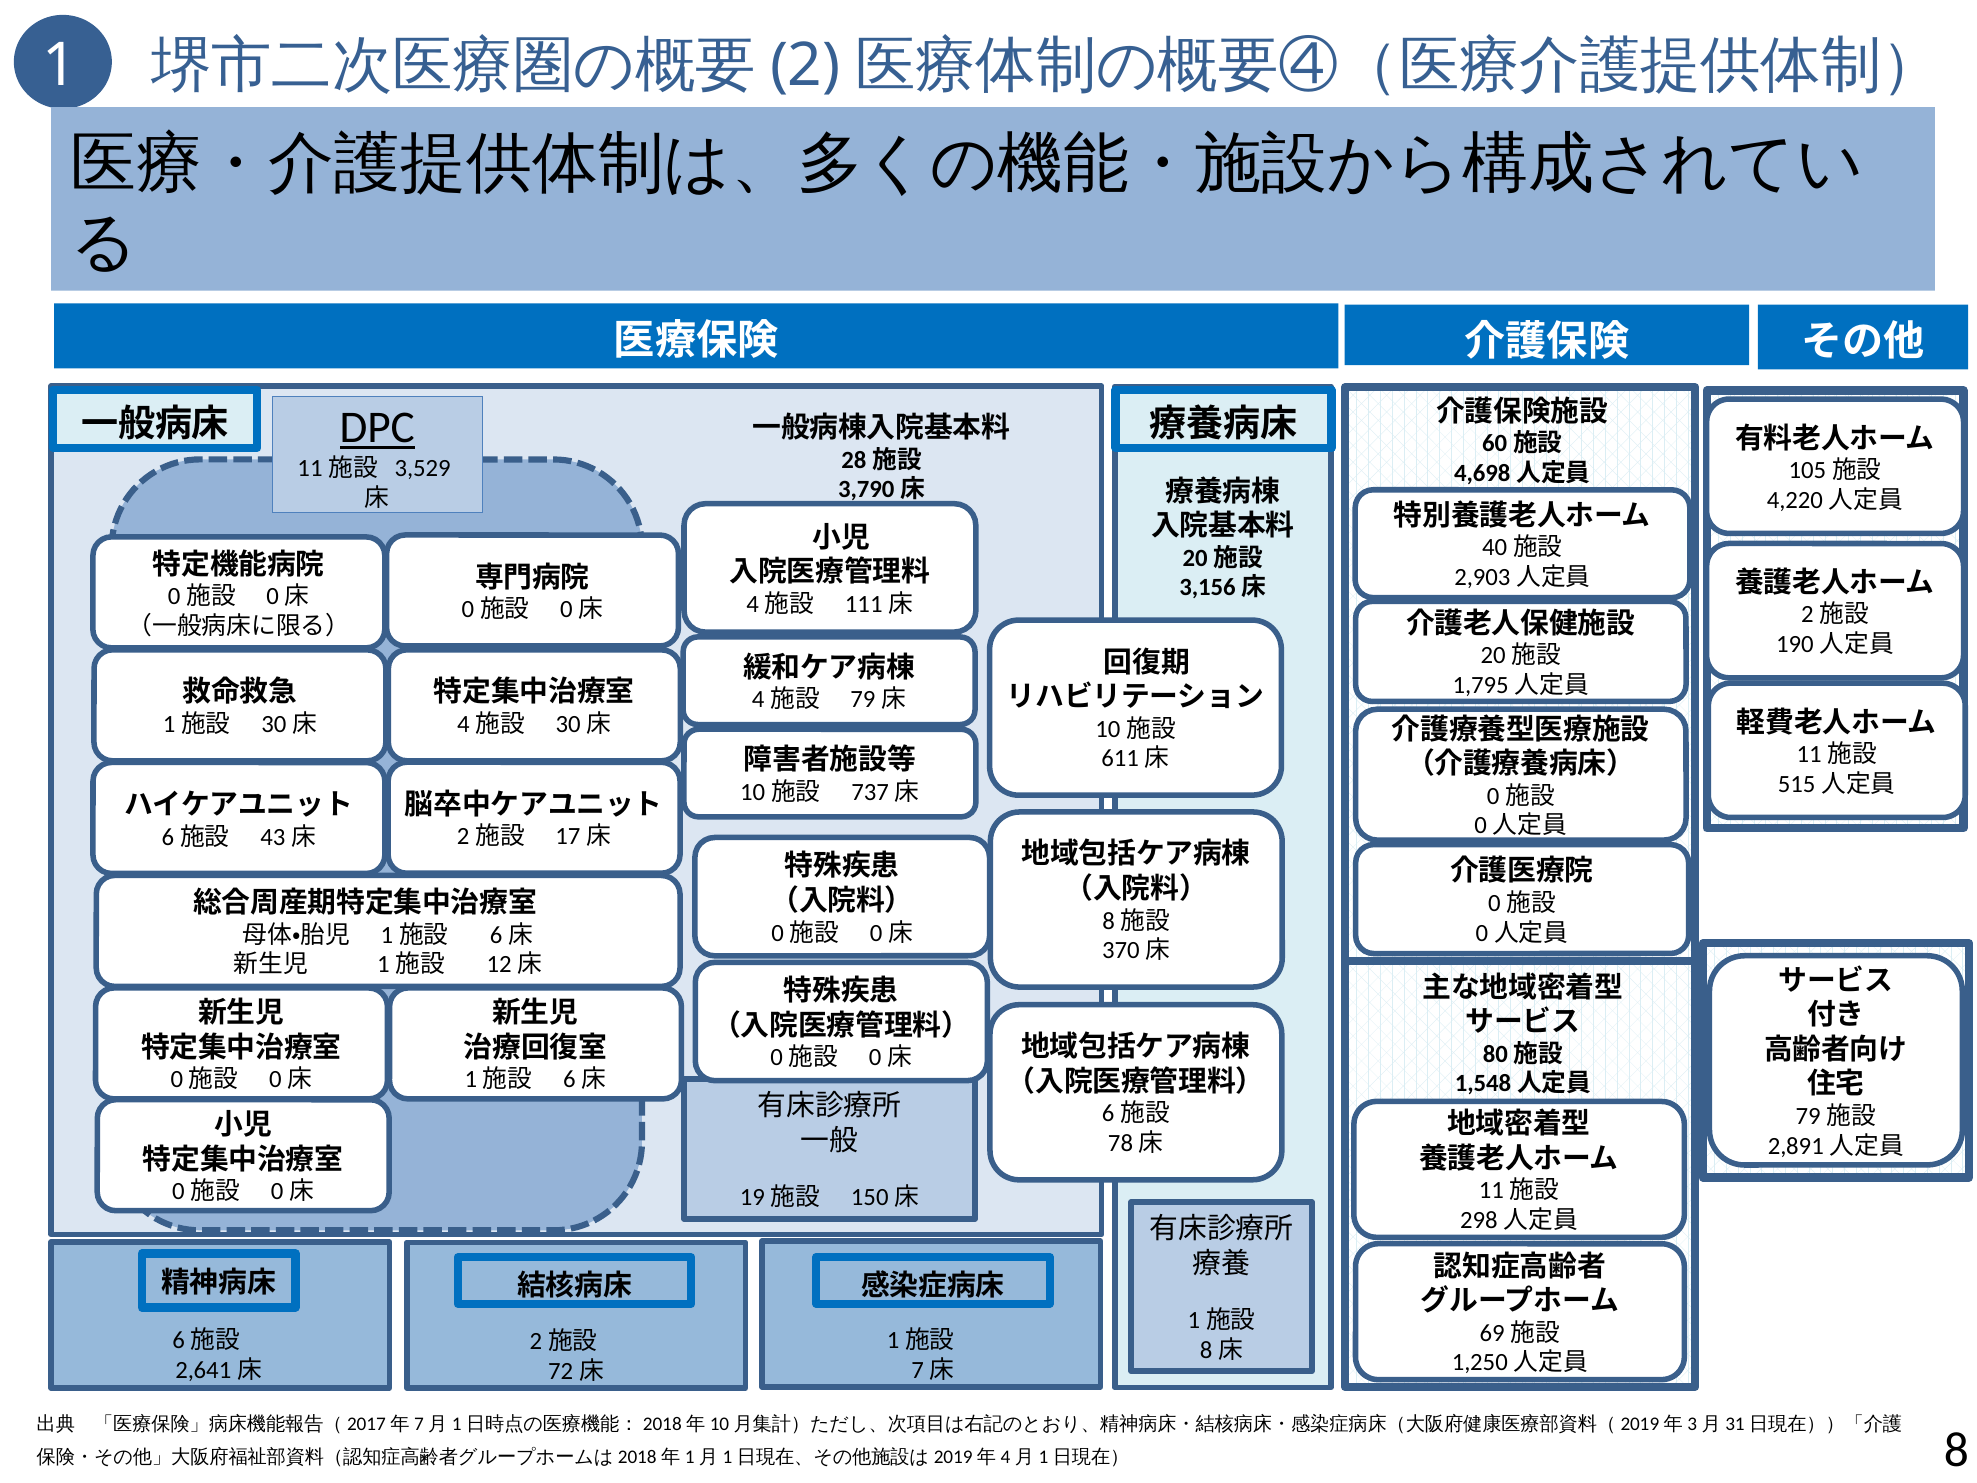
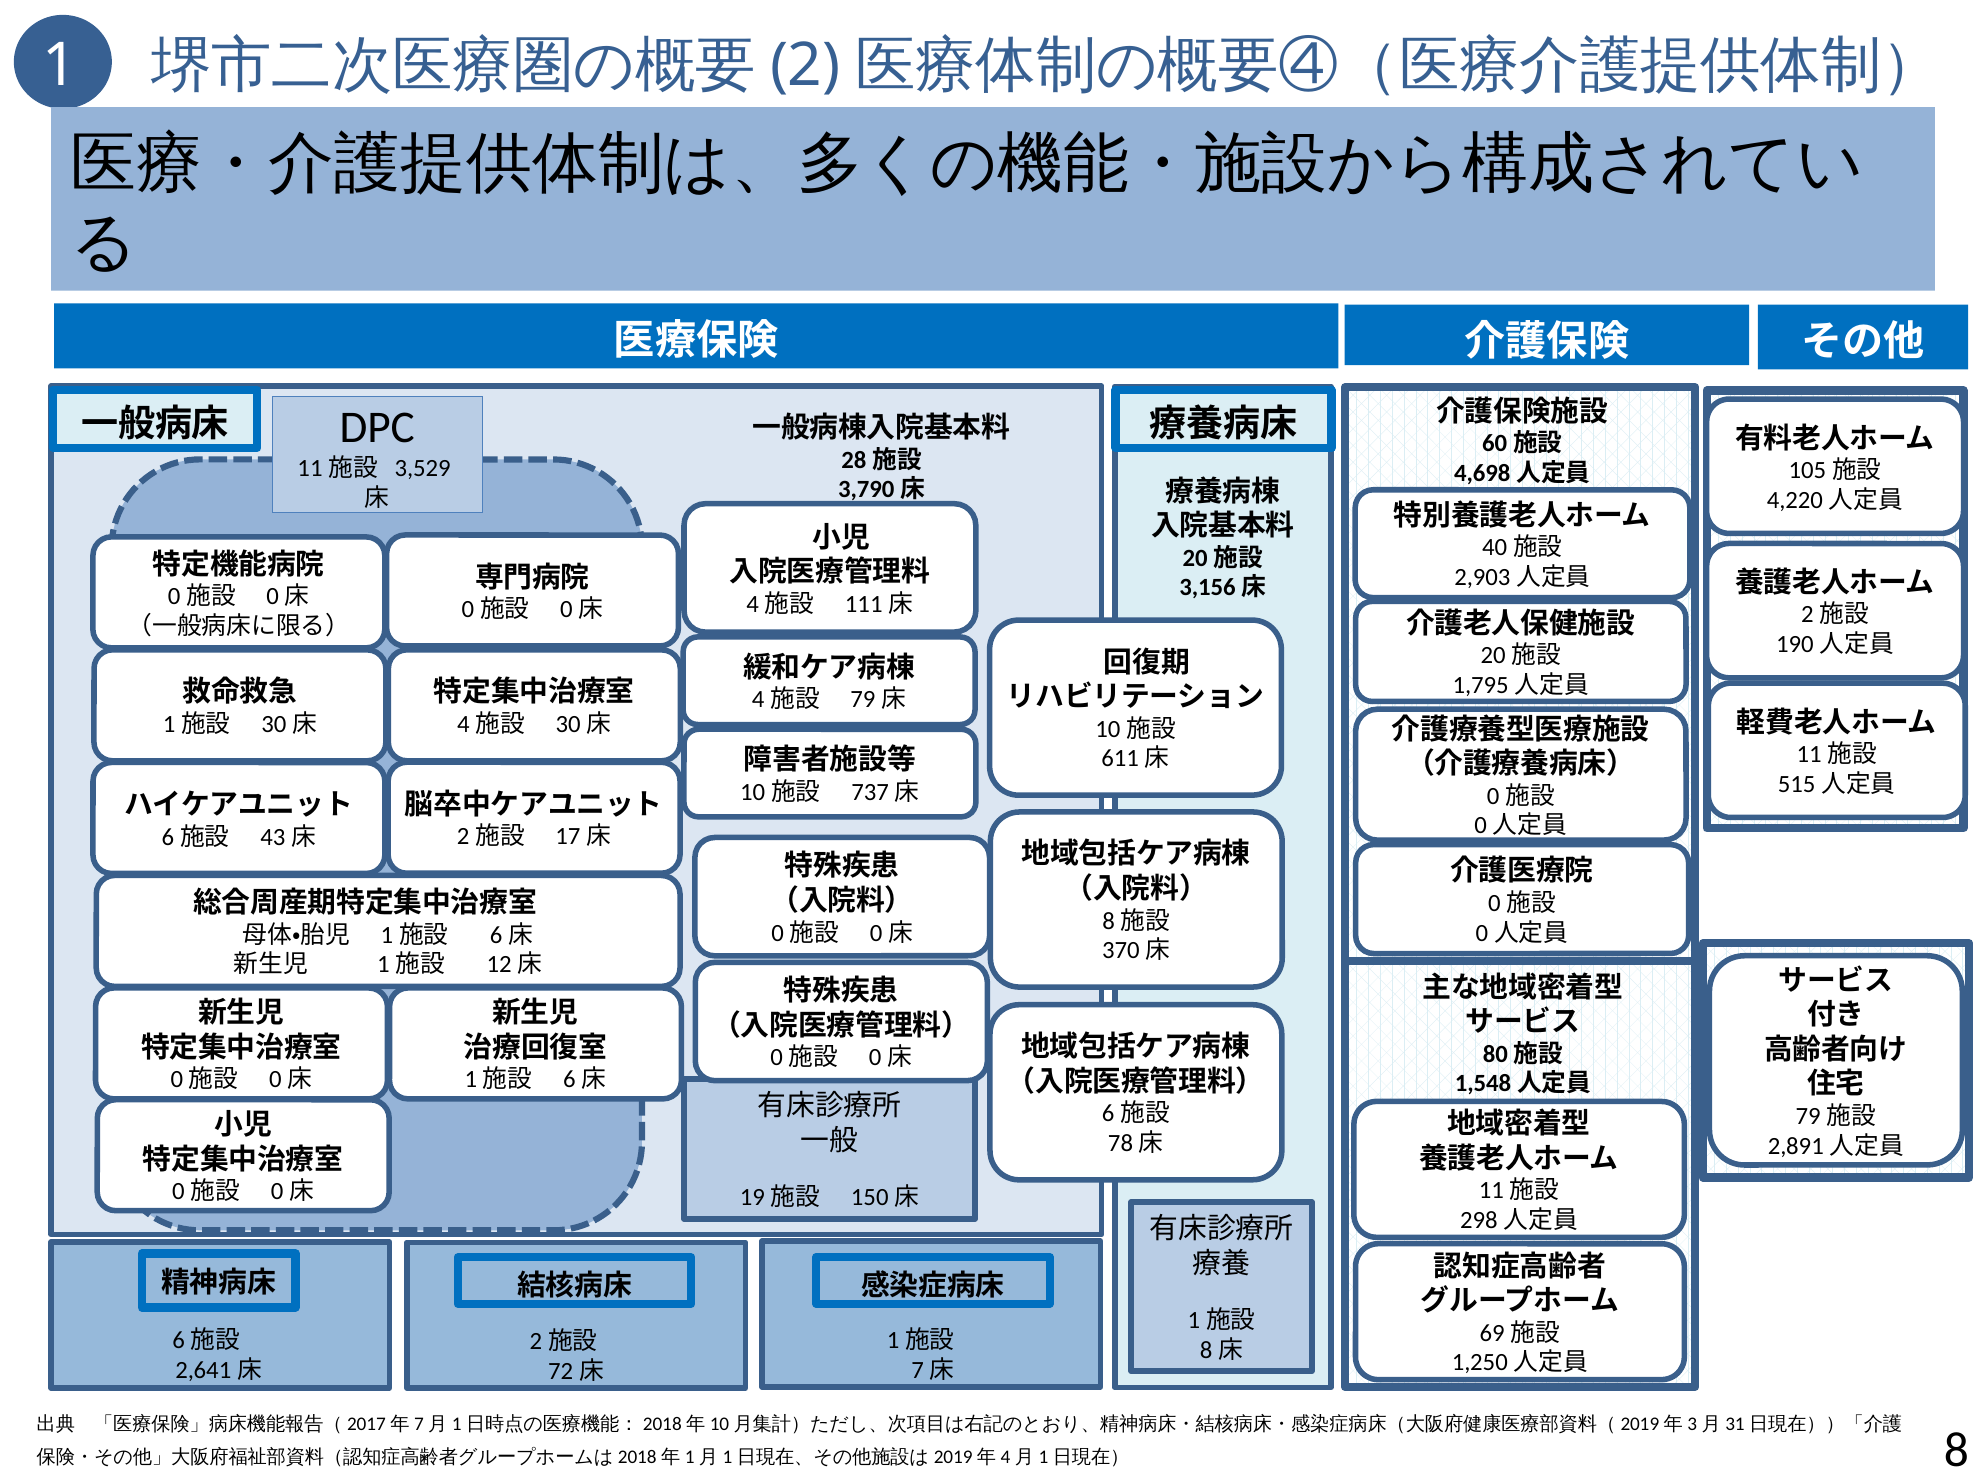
DPC underline: present -> none (377, 428)
